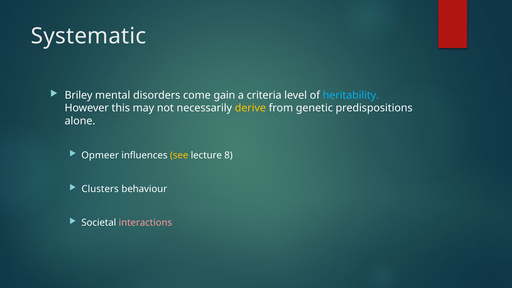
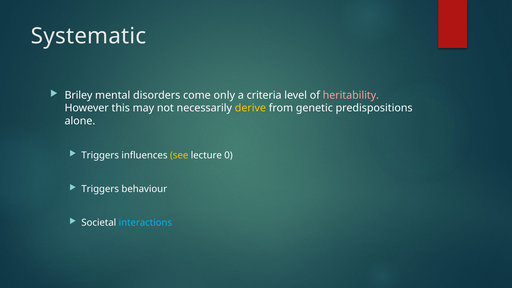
gain: gain -> only (224, 95)
heritability colour: light blue -> pink (351, 95)
Opmeer: Opmeer -> Triggers (100, 155)
8: 8 -> 0 (228, 155)
Clusters: Clusters -> Triggers (100, 189)
interactions colour: pink -> light blue (145, 223)
